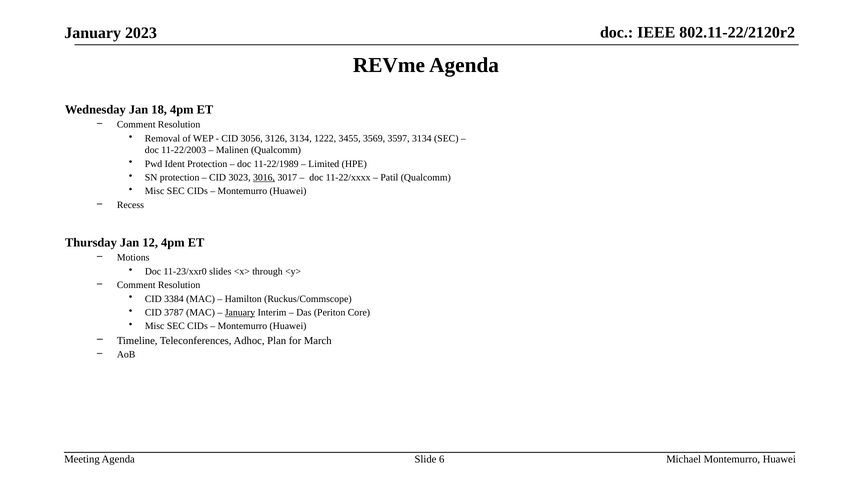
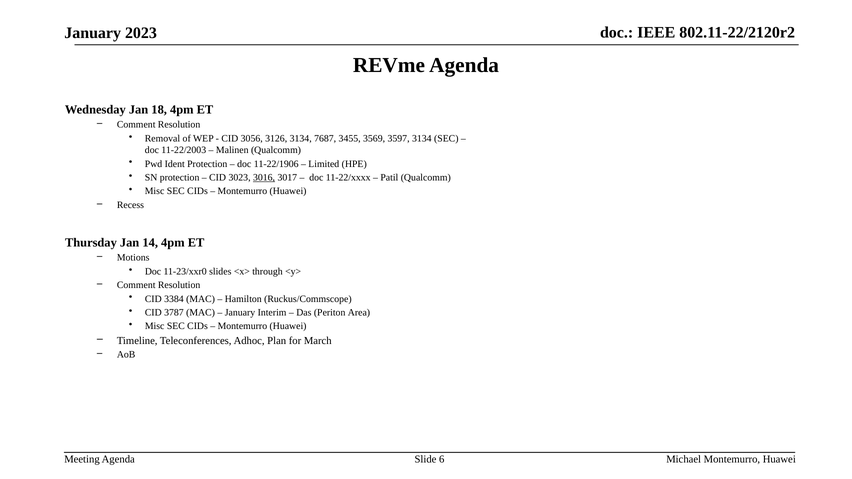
1222: 1222 -> 7687 (325, 138)
11-22/1989: 11-22/1989 -> 11-22/1906 (276, 164)
12: 12 -> 14 (150, 243)
January underline: present -> none (240, 313)
Core: Core -> Area (359, 313)
